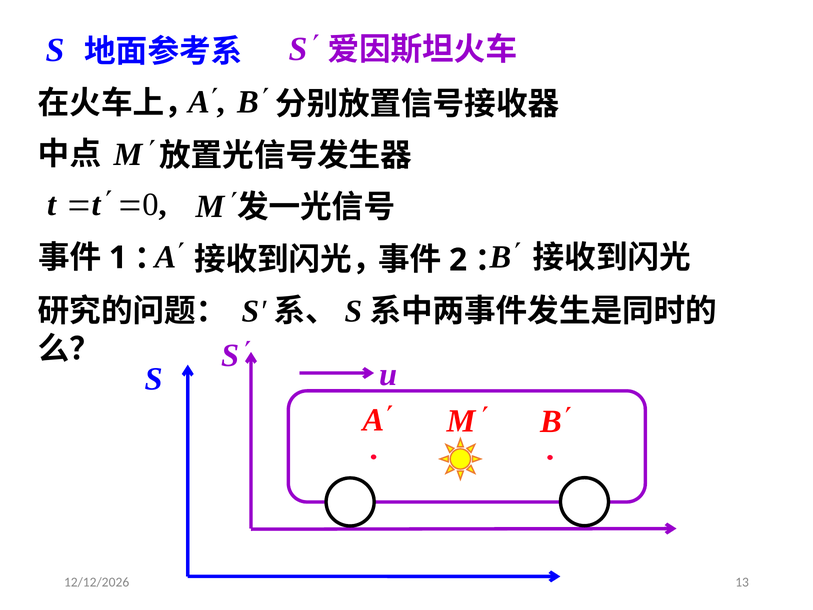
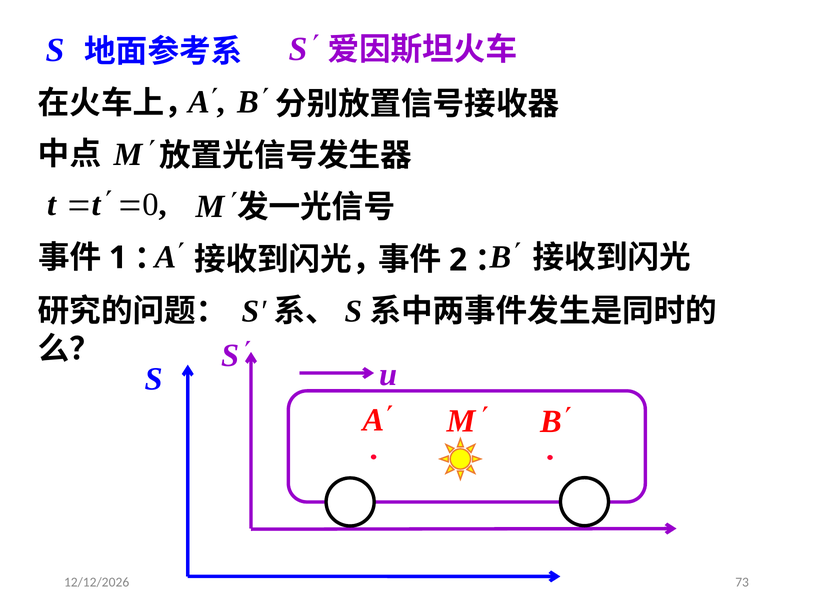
13: 13 -> 73 (742, 582)
